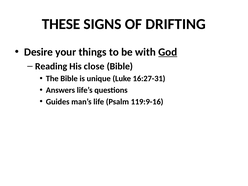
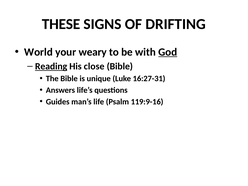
Desire: Desire -> World (38, 52)
things: things -> weary (93, 52)
Reading underline: none -> present (51, 66)
